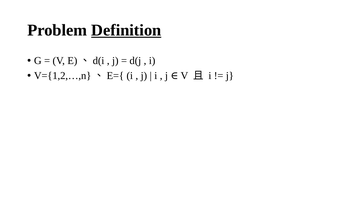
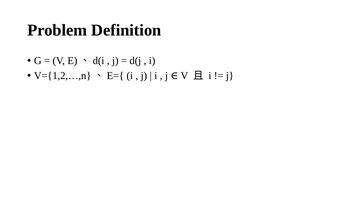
Definition underline: present -> none (126, 30)
